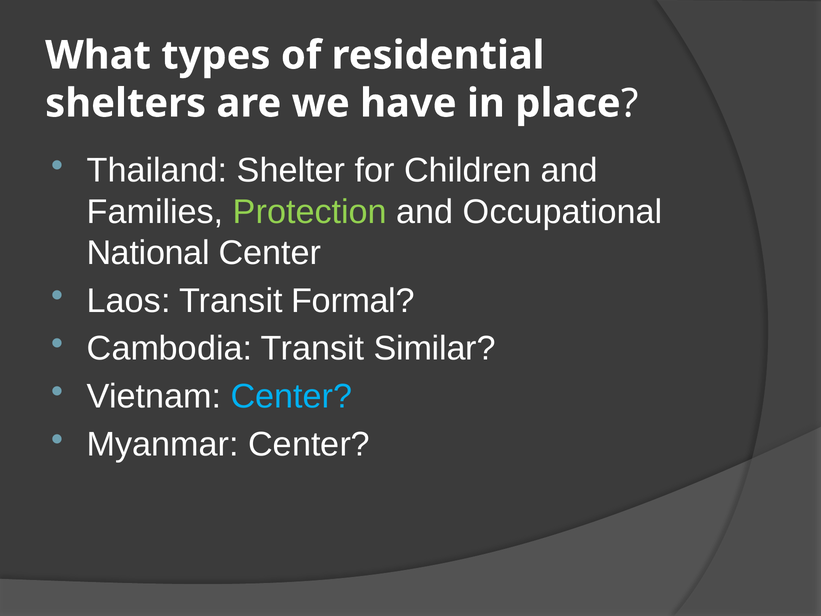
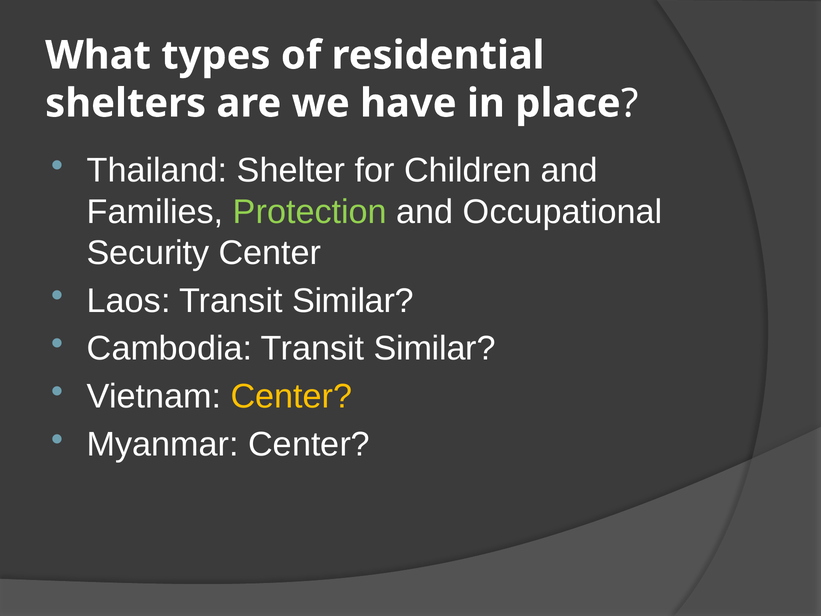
National: National -> Security (148, 253)
Laos Transit Formal: Formal -> Similar (353, 301)
Center colour: light blue -> yellow (291, 396)
